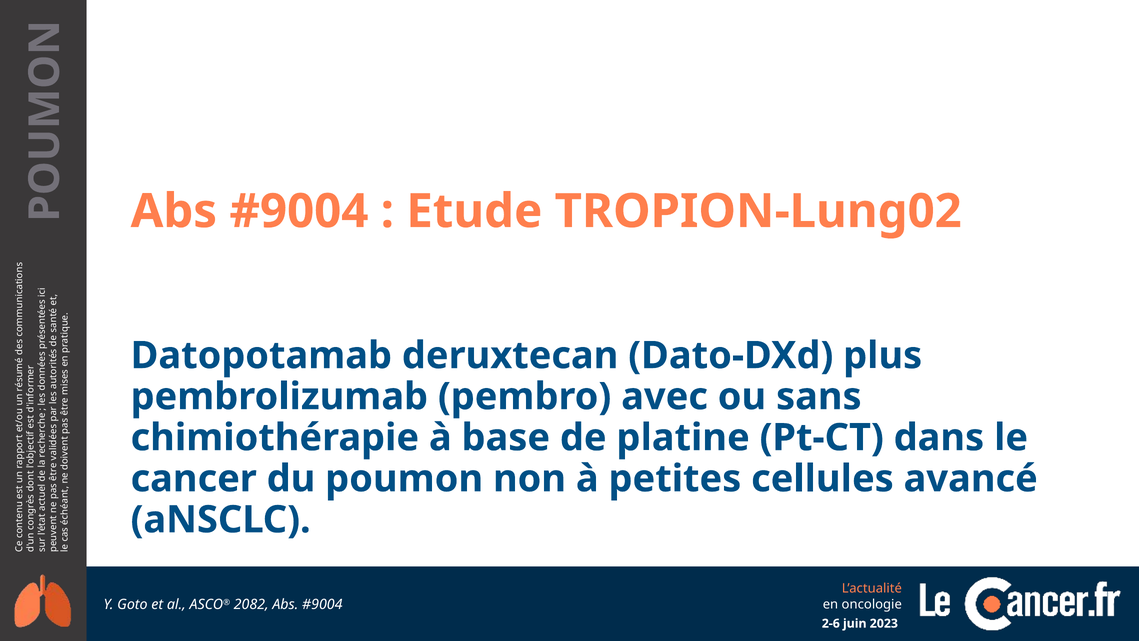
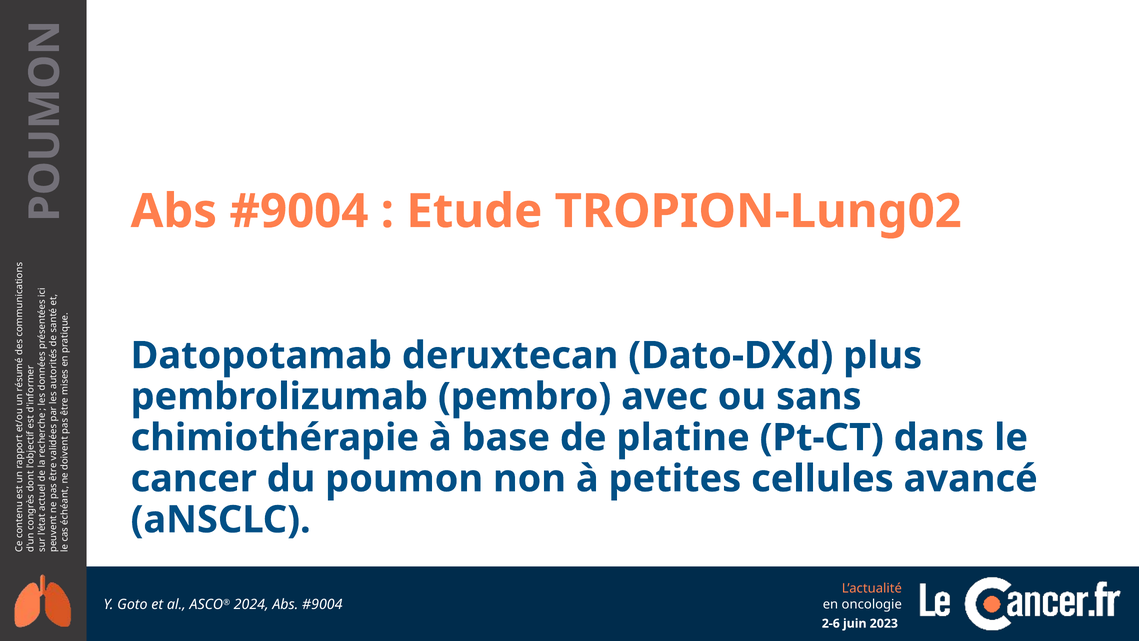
2082: 2082 -> 2024 (251, 604)
